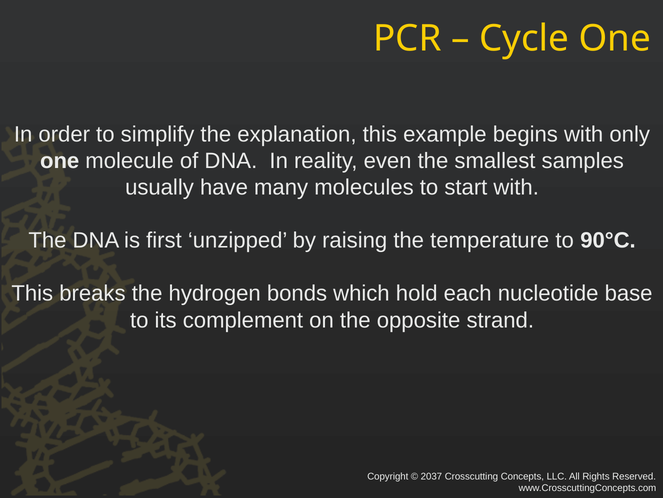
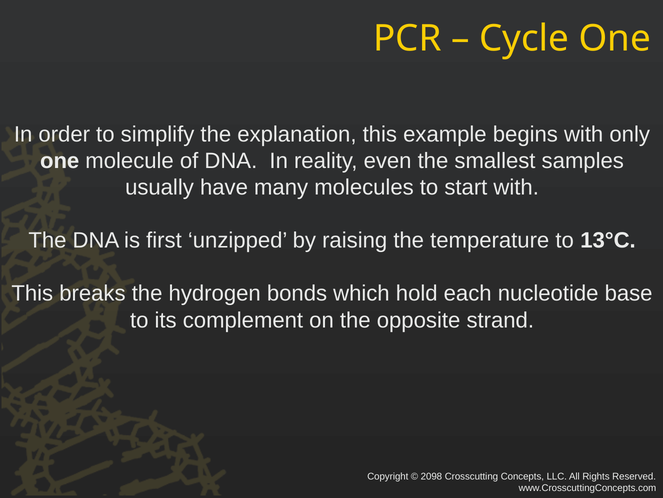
90°C: 90°C -> 13°C (608, 240)
2037: 2037 -> 2098 (431, 476)
